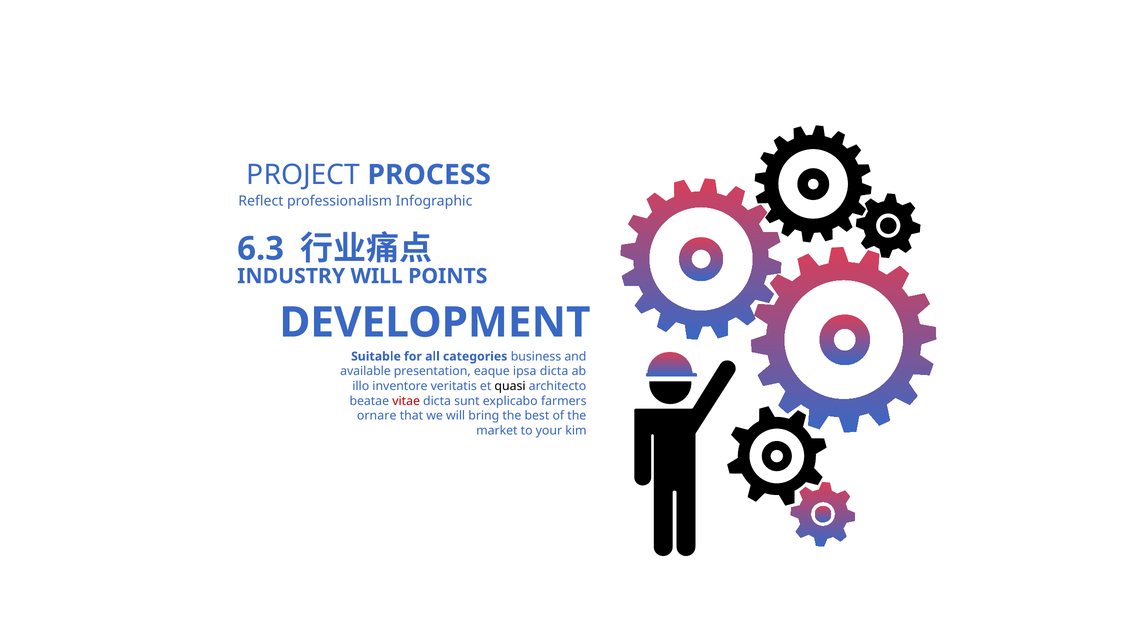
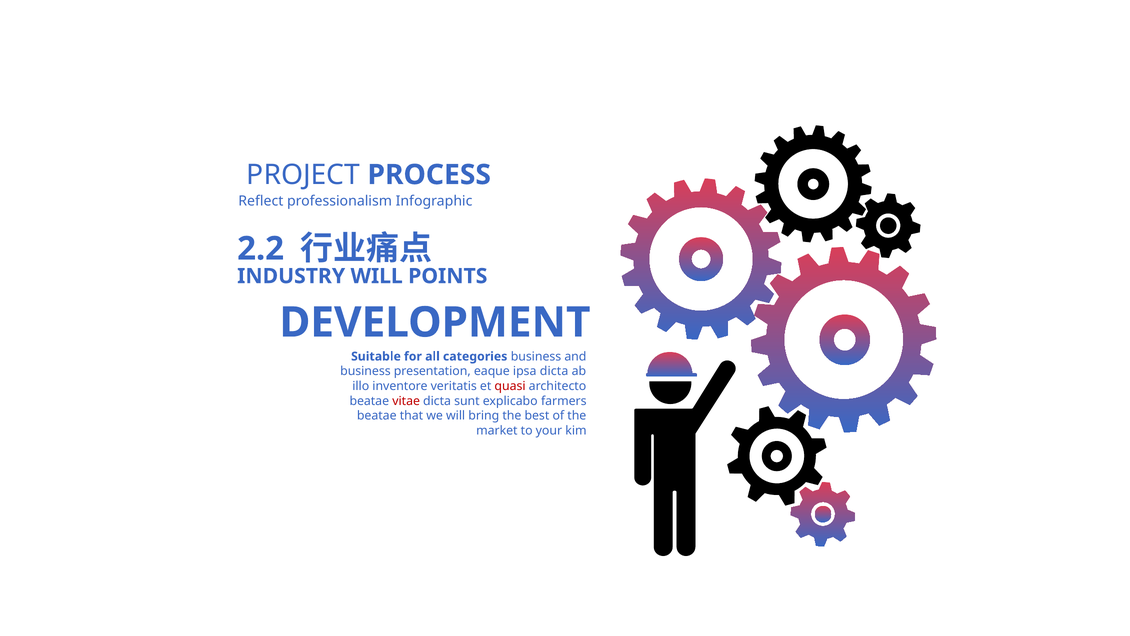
6.3: 6.3 -> 2.2 (261, 249)
available: available -> business (365, 371)
quasi colour: black -> red (510, 386)
ornare: ornare -> beatae (377, 416)
